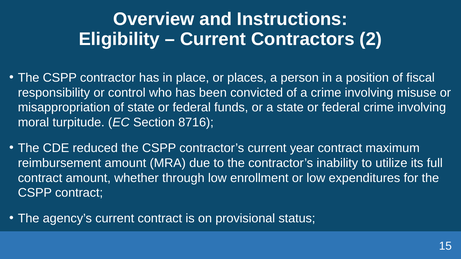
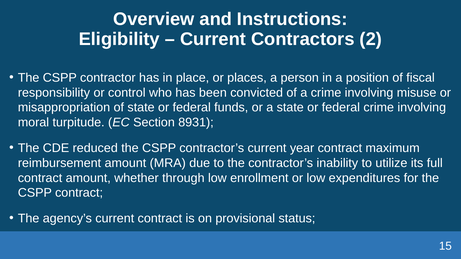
8716: 8716 -> 8931 (196, 123)
